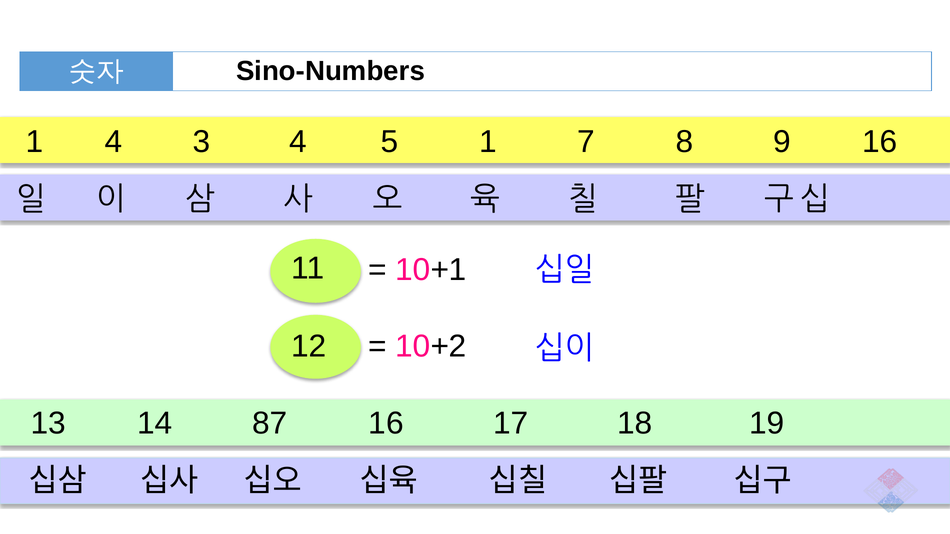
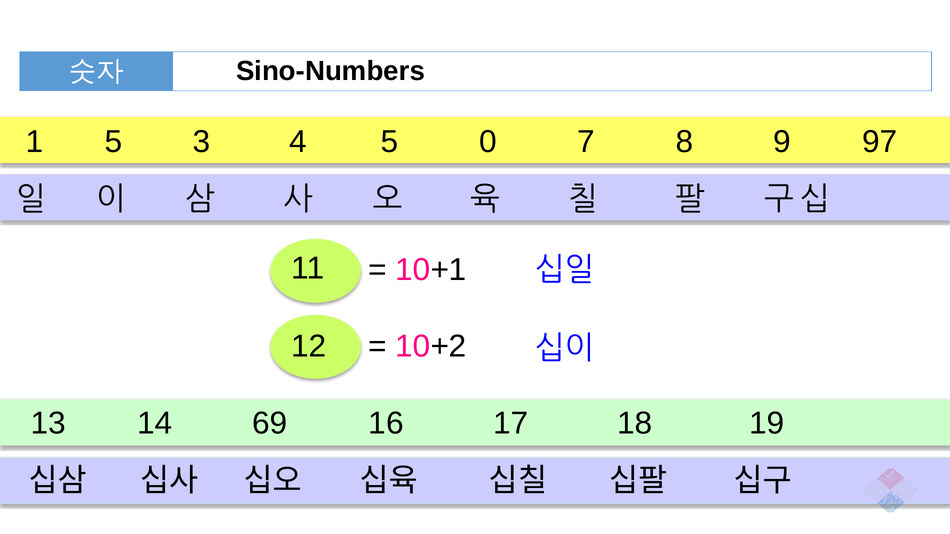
1 4: 4 -> 5 (114, 142)
5 1: 1 -> 0 (488, 142)
9 16: 16 -> 97 (880, 142)
87: 87 -> 69 (270, 423)
